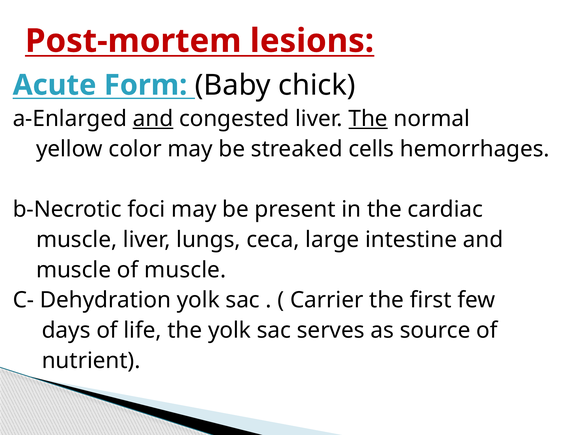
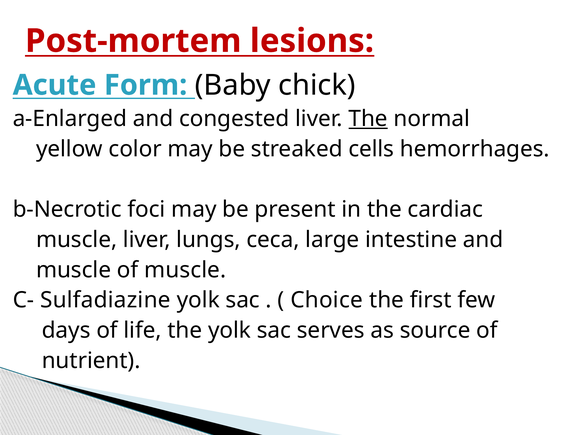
and underline: present -> none (153, 119)
Dehydration: Dehydration -> Sulfadiazine (105, 300)
Carrier: Carrier -> Choice (327, 300)
